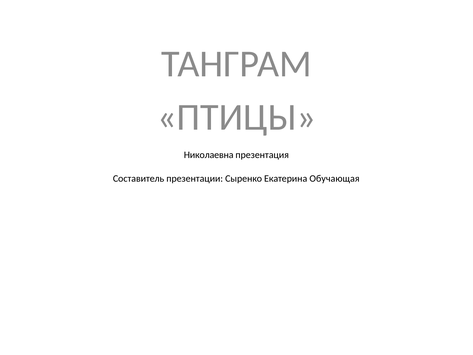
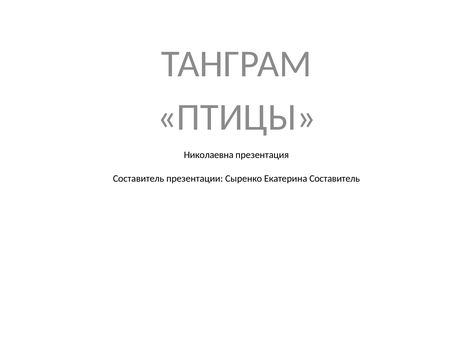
Екатерина Обучающая: Обучающая -> Составитель (335, 178)
